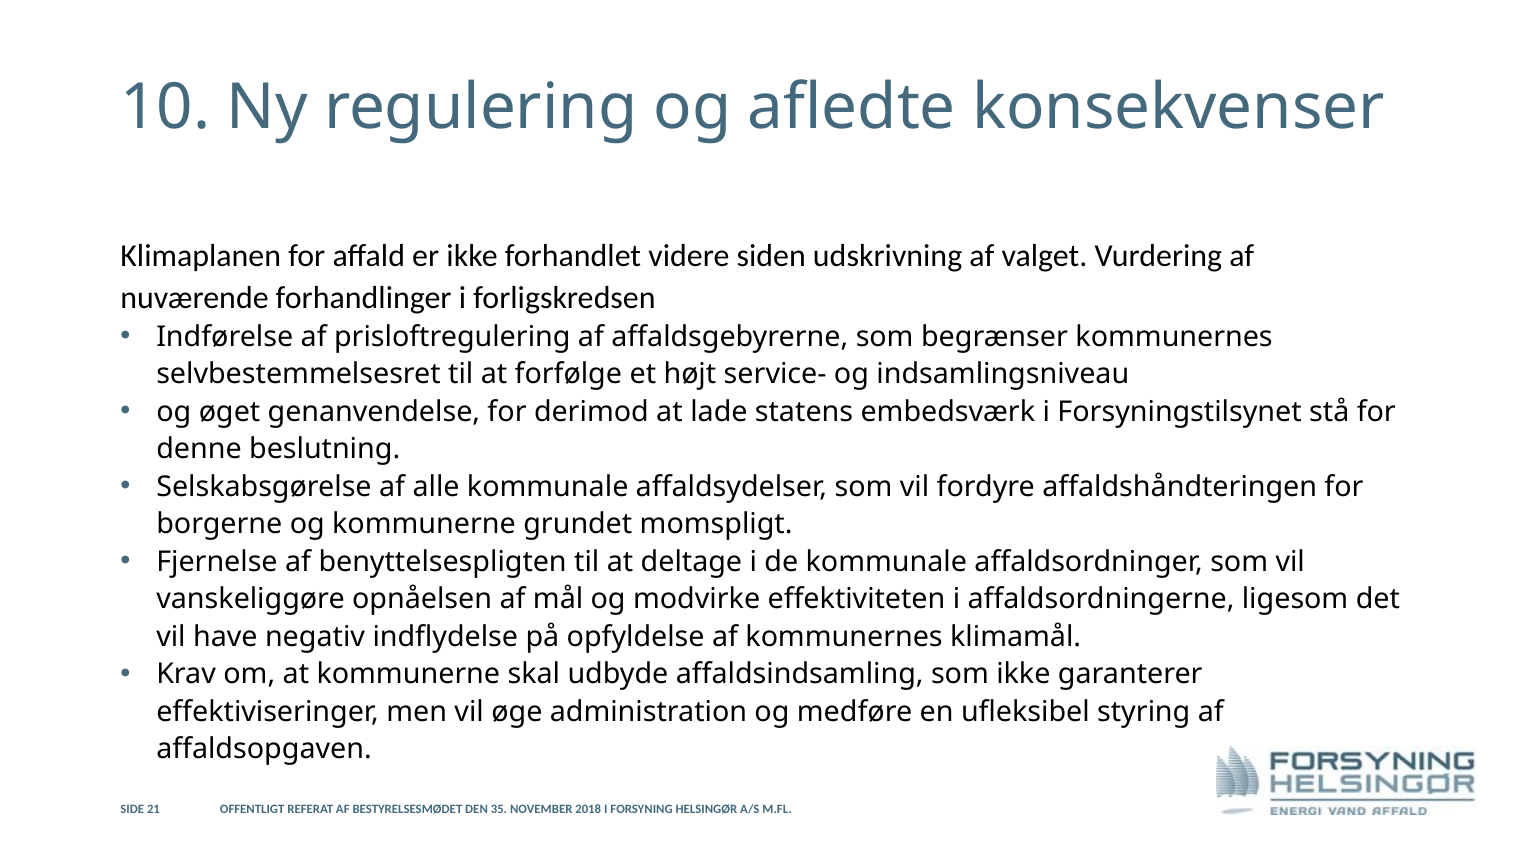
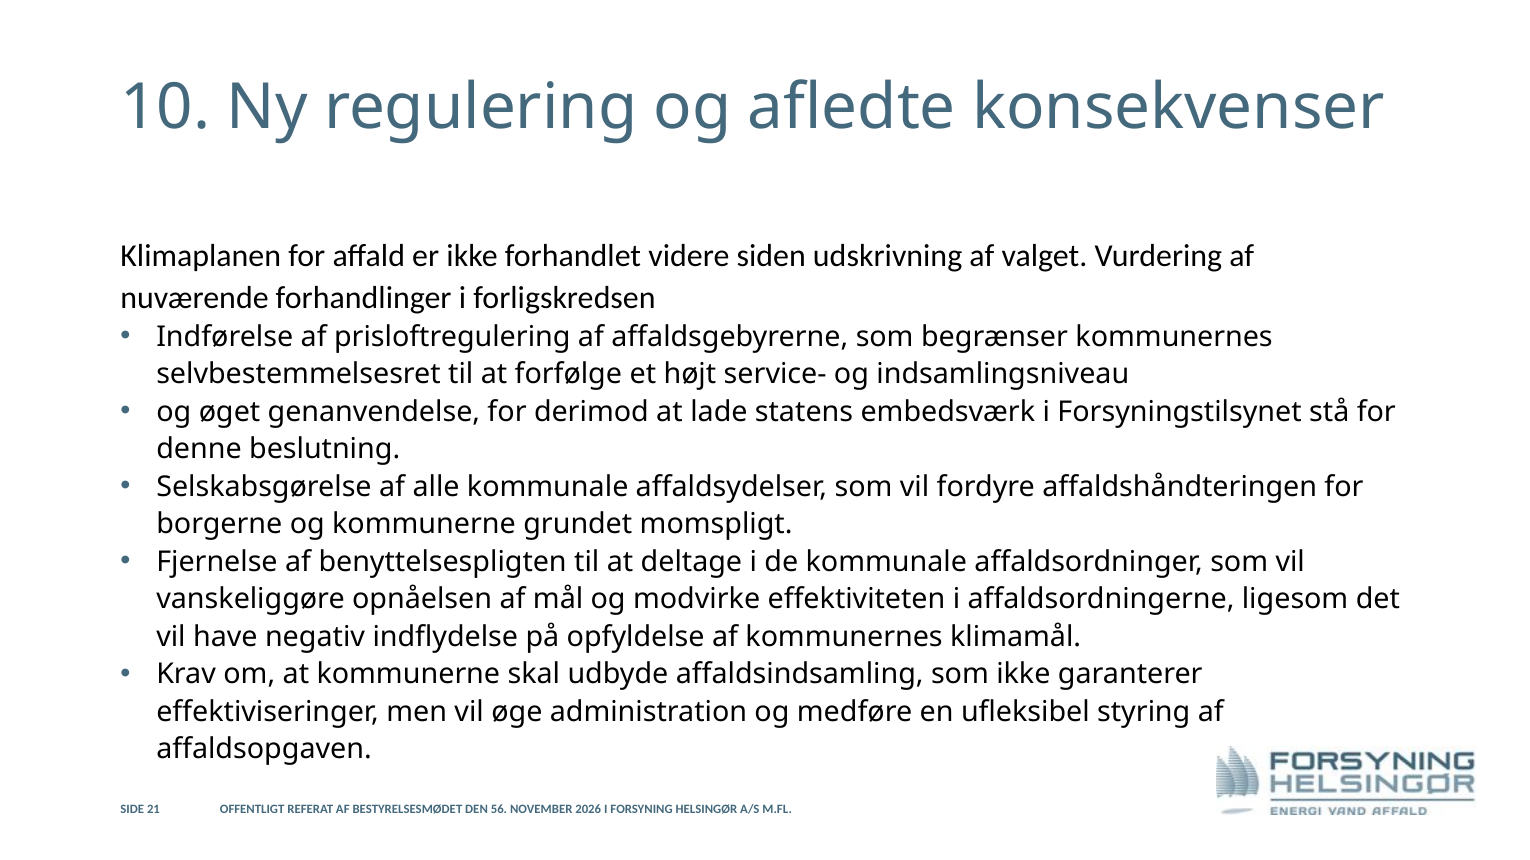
35: 35 -> 56 (499, 810)
2018: 2018 -> 2026 (588, 810)
